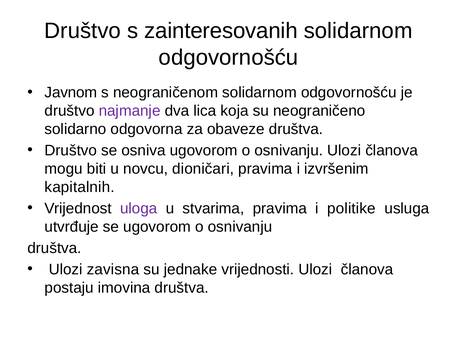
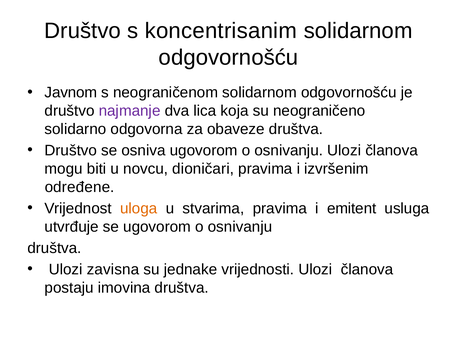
zainteresovanih: zainteresovanih -> koncentrisanim (221, 31)
kapitalnih: kapitalnih -> određene (80, 187)
uloga colour: purple -> orange (139, 208)
politike: politike -> emitent (352, 208)
